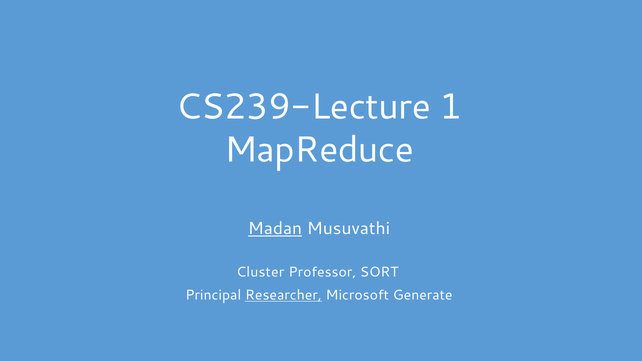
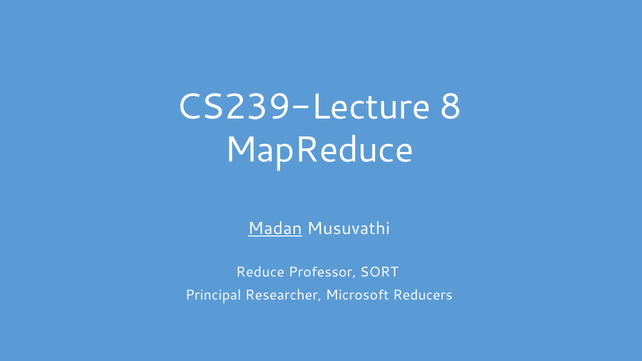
1: 1 -> 8 (451, 107)
Cluster: Cluster -> Reduce (260, 272)
Researcher underline: present -> none (283, 295)
Generate: Generate -> Reducers (423, 295)
